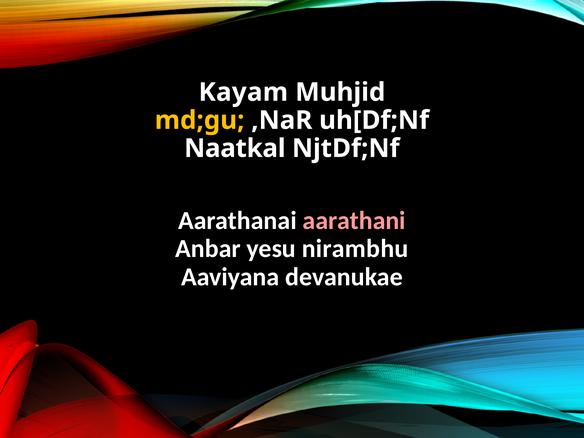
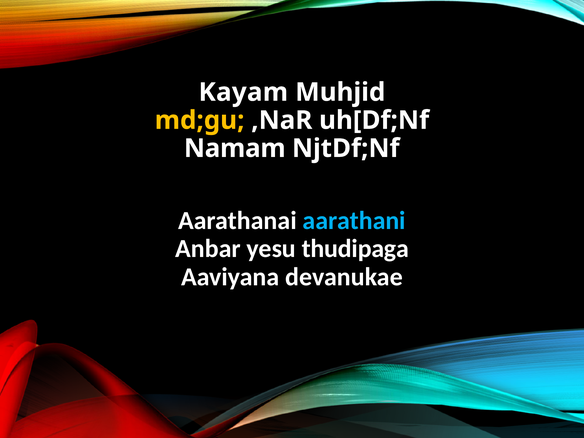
Naatkal: Naatkal -> Namam (235, 148)
aarathani colour: pink -> light blue (354, 221)
nirambhu: nirambhu -> thudipaga (355, 249)
